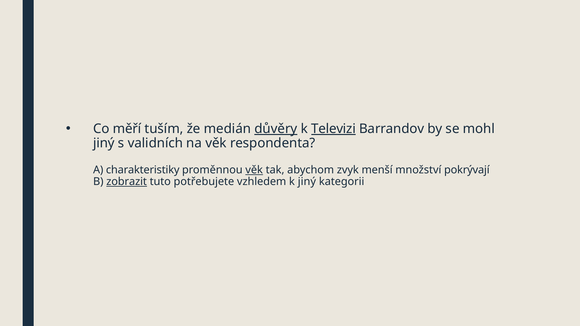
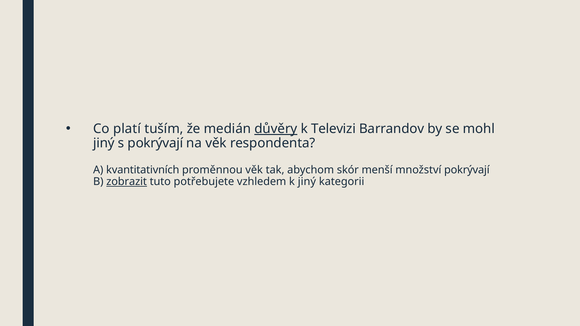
měří: měří -> platí (127, 129)
Televizi underline: present -> none (333, 129)
s validních: validních -> pokrývají (155, 143)
charakteristiky: charakteristiky -> kvantitativních (143, 170)
věk underline: present -> none (254, 170)
zvyk: zvyk -> skór (348, 170)
